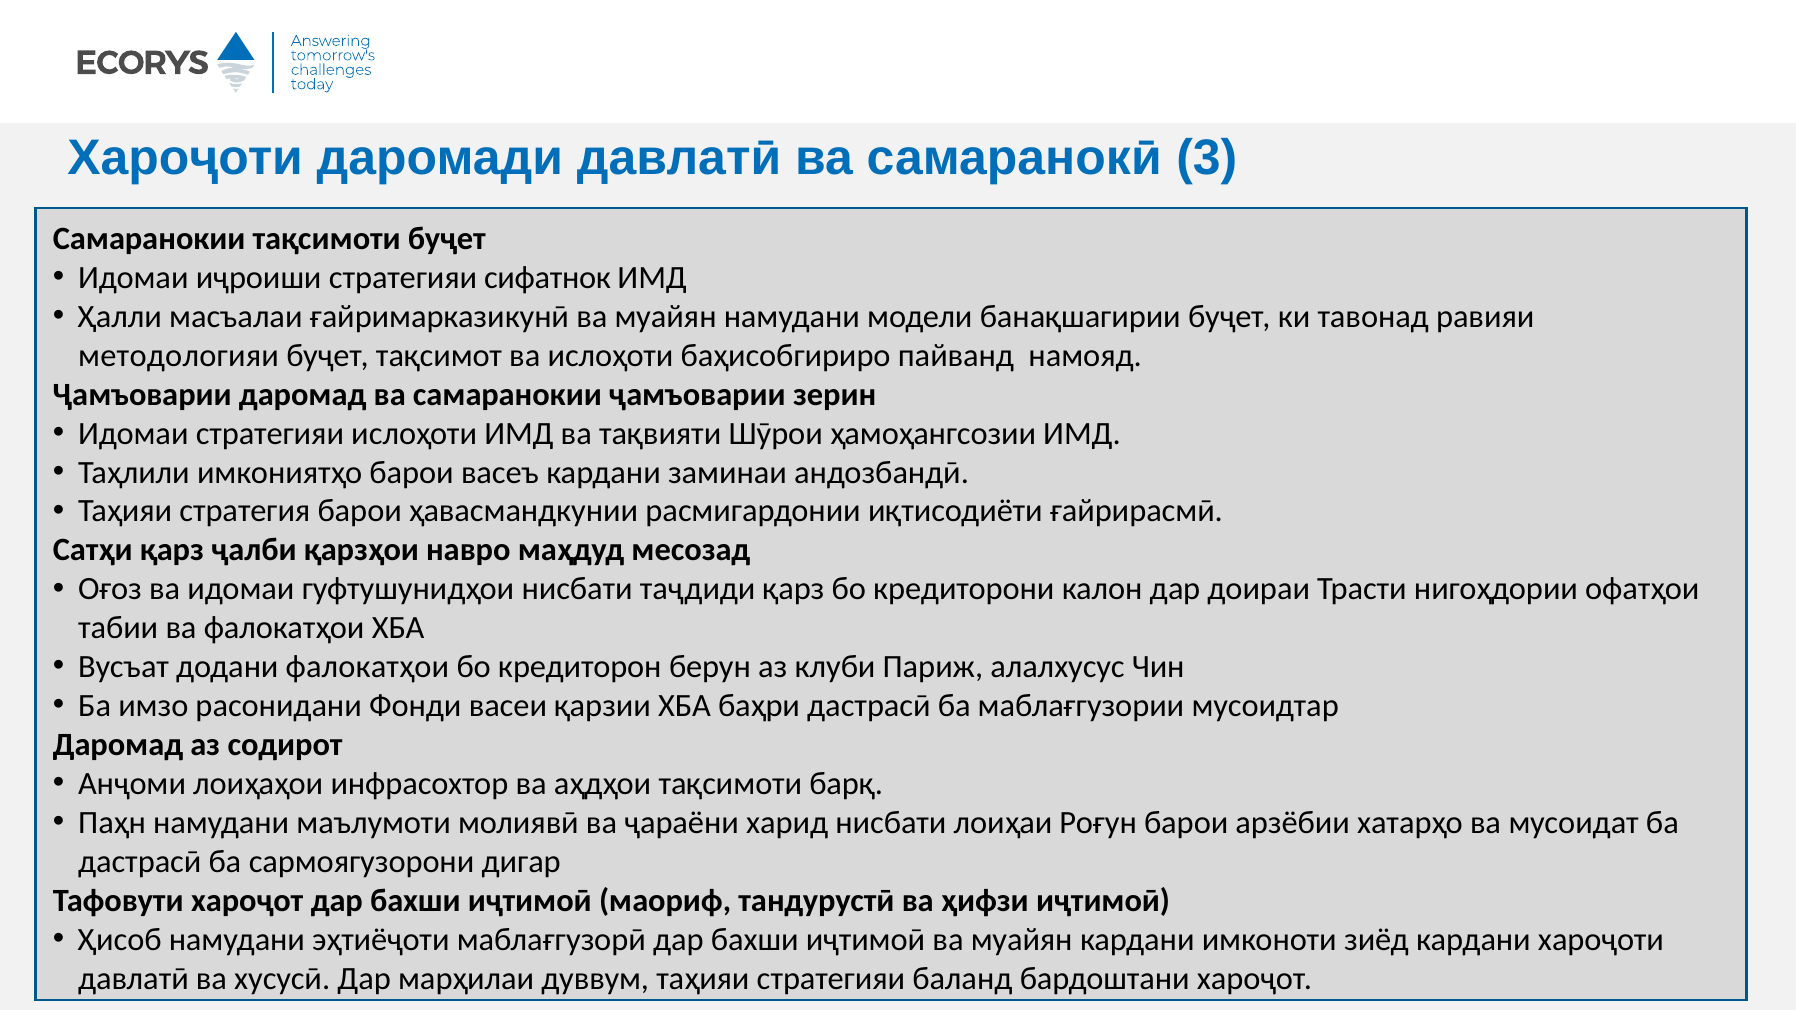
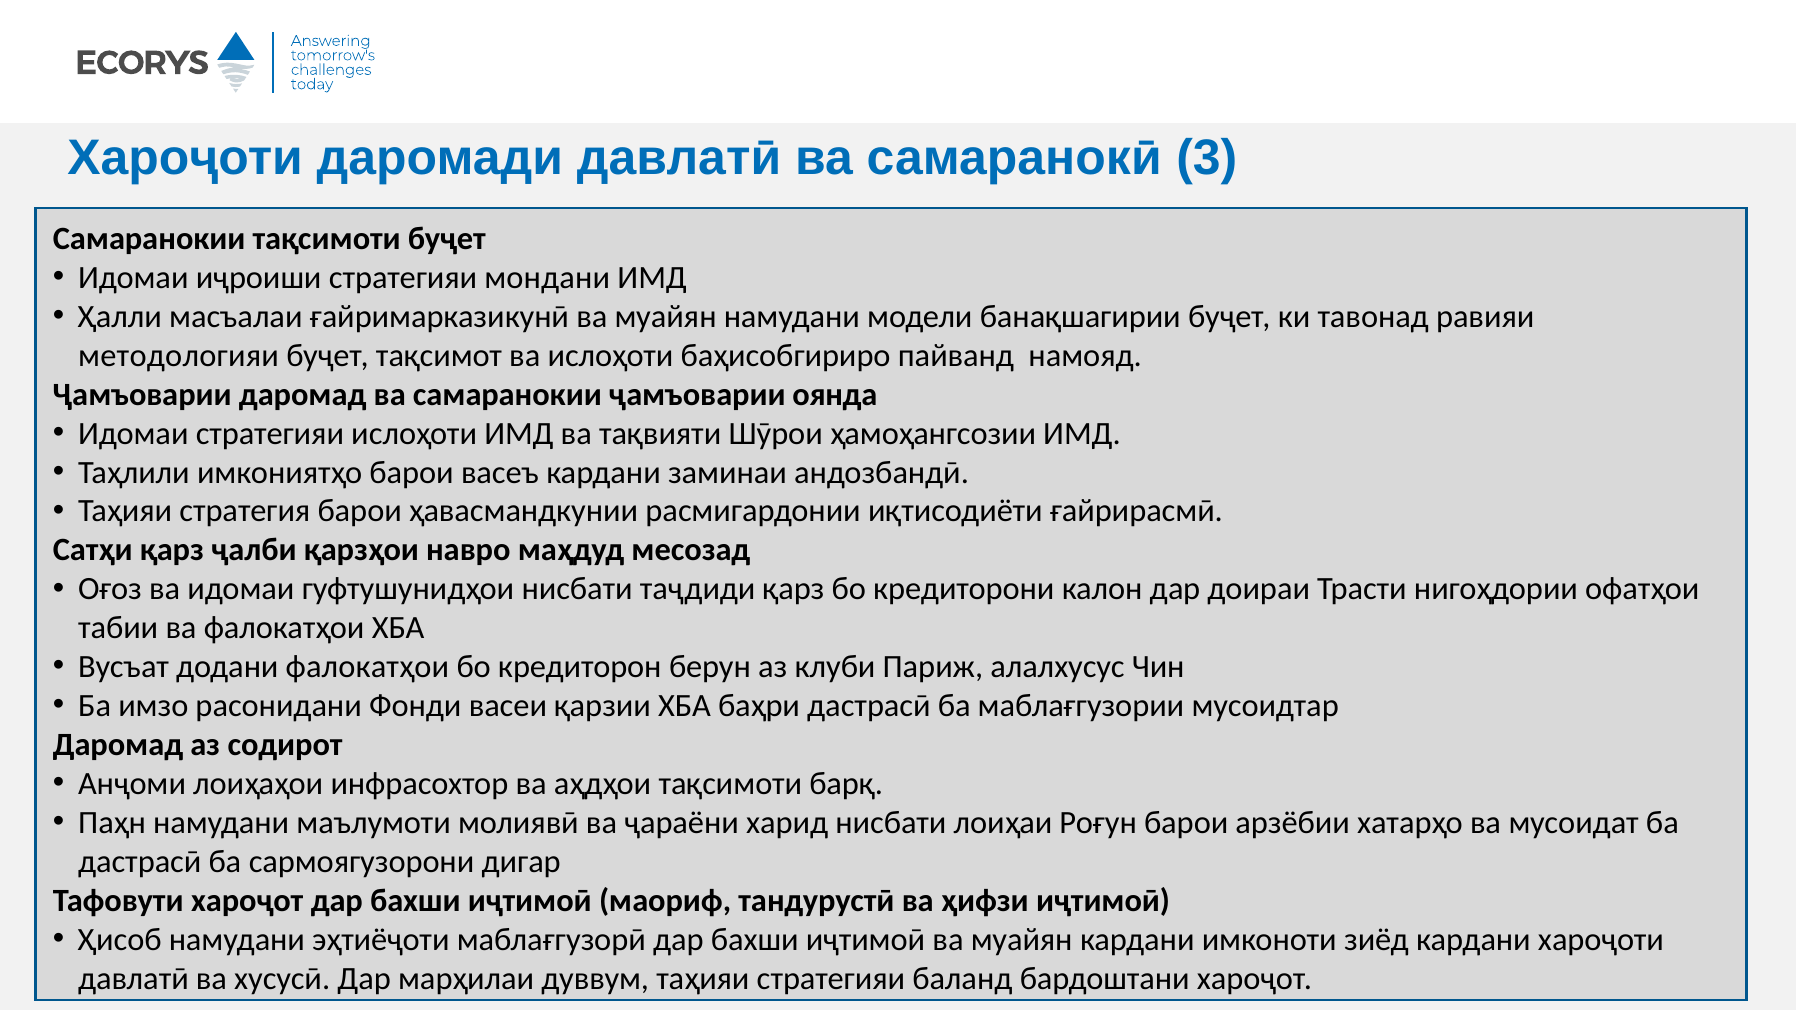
сифатнок: сифатнок -> мондани (547, 278)
зерин: зерин -> оянда (835, 395)
